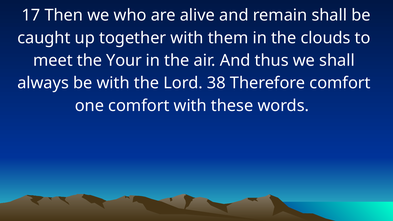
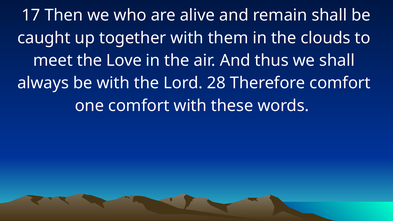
Your: Your -> Love (124, 61)
38: 38 -> 28 (216, 83)
